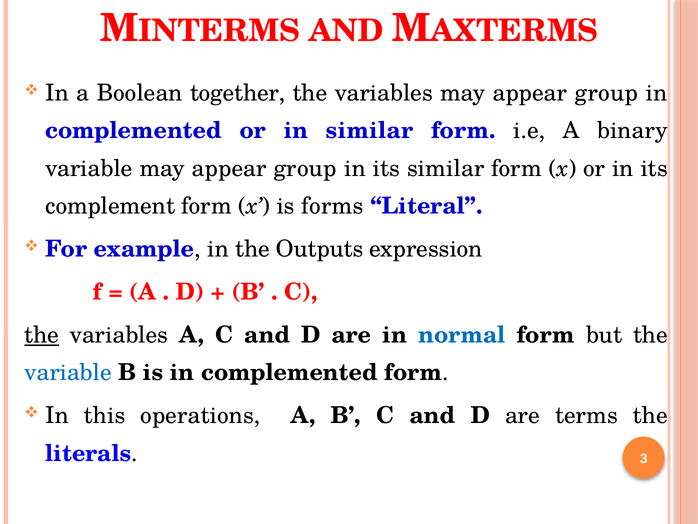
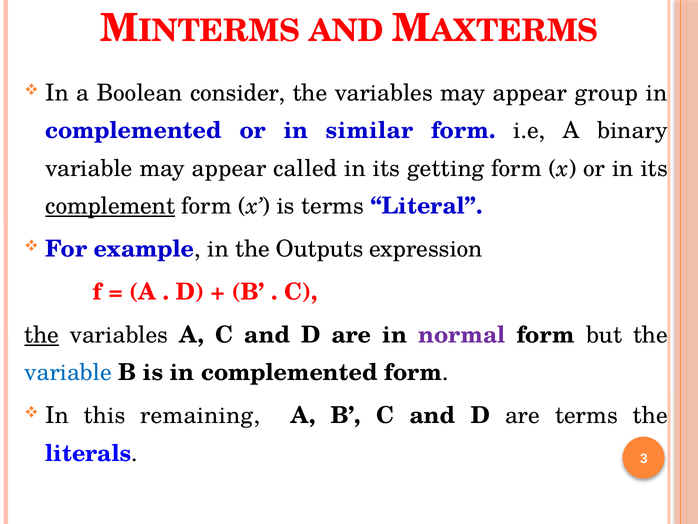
together: together -> consider (238, 93)
variable may appear group: group -> called (305, 168)
its similar: similar -> getting (446, 168)
complement underline: none -> present (110, 206)
is forms: forms -> terms (333, 206)
normal colour: blue -> purple (462, 335)
operations: operations -> remaining (200, 415)
